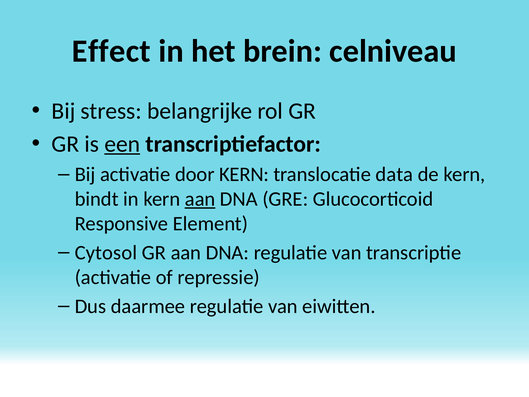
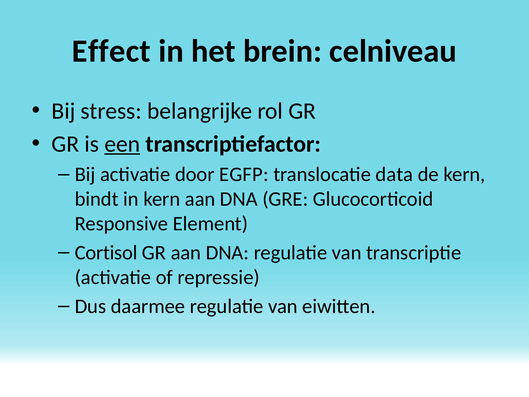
door KERN: KERN -> EGFP (244, 174)
aan underline: present -> none (200, 199)
Cytosol: Cytosol -> Cortisol (106, 253)
